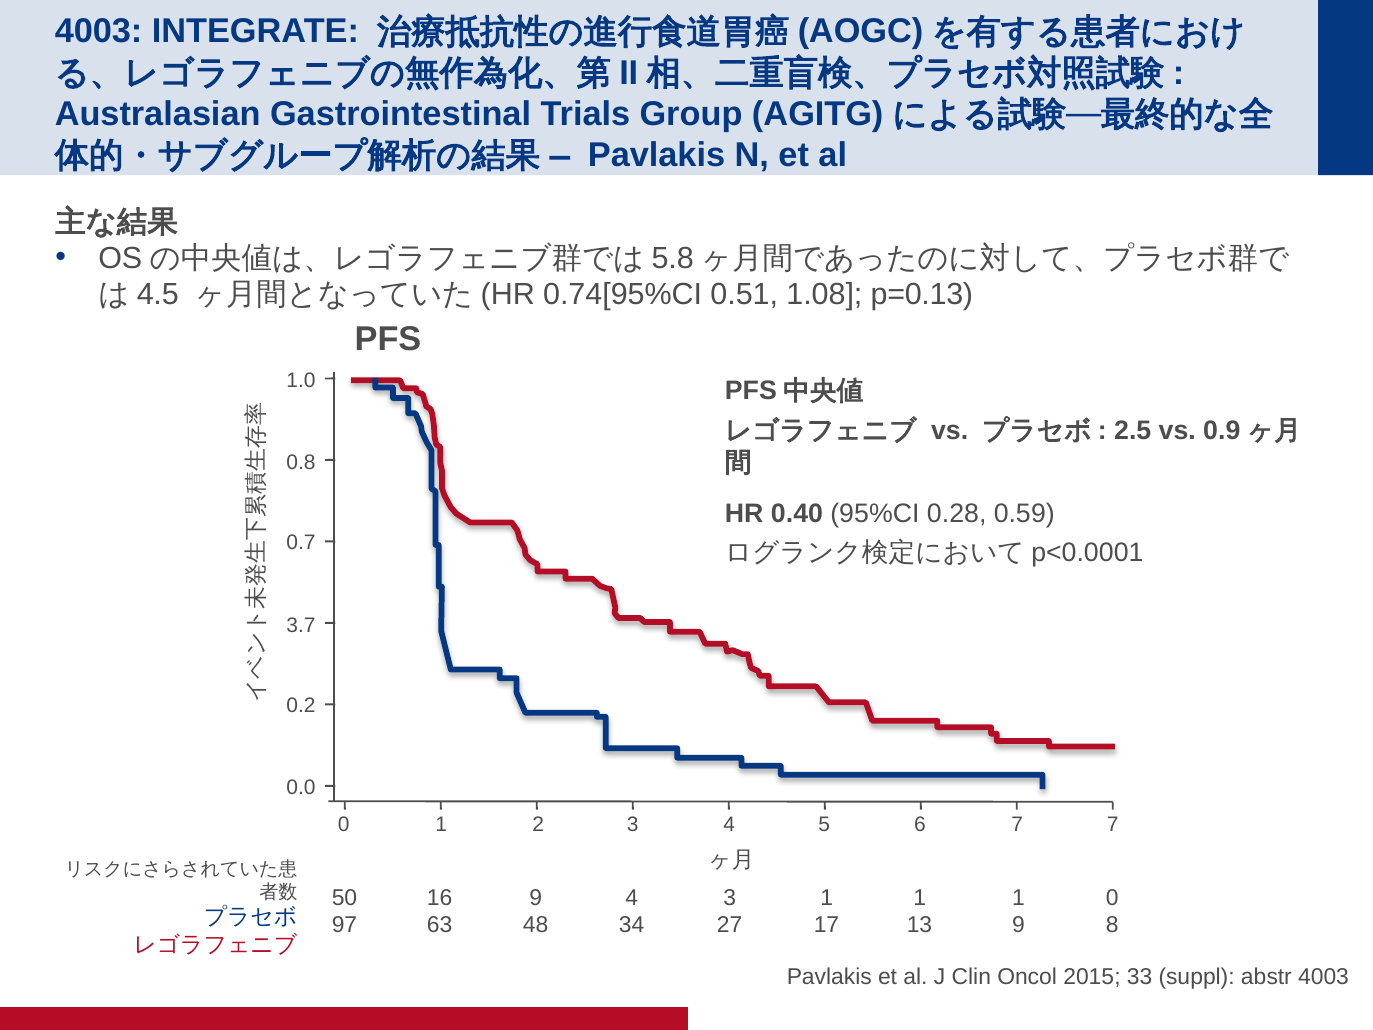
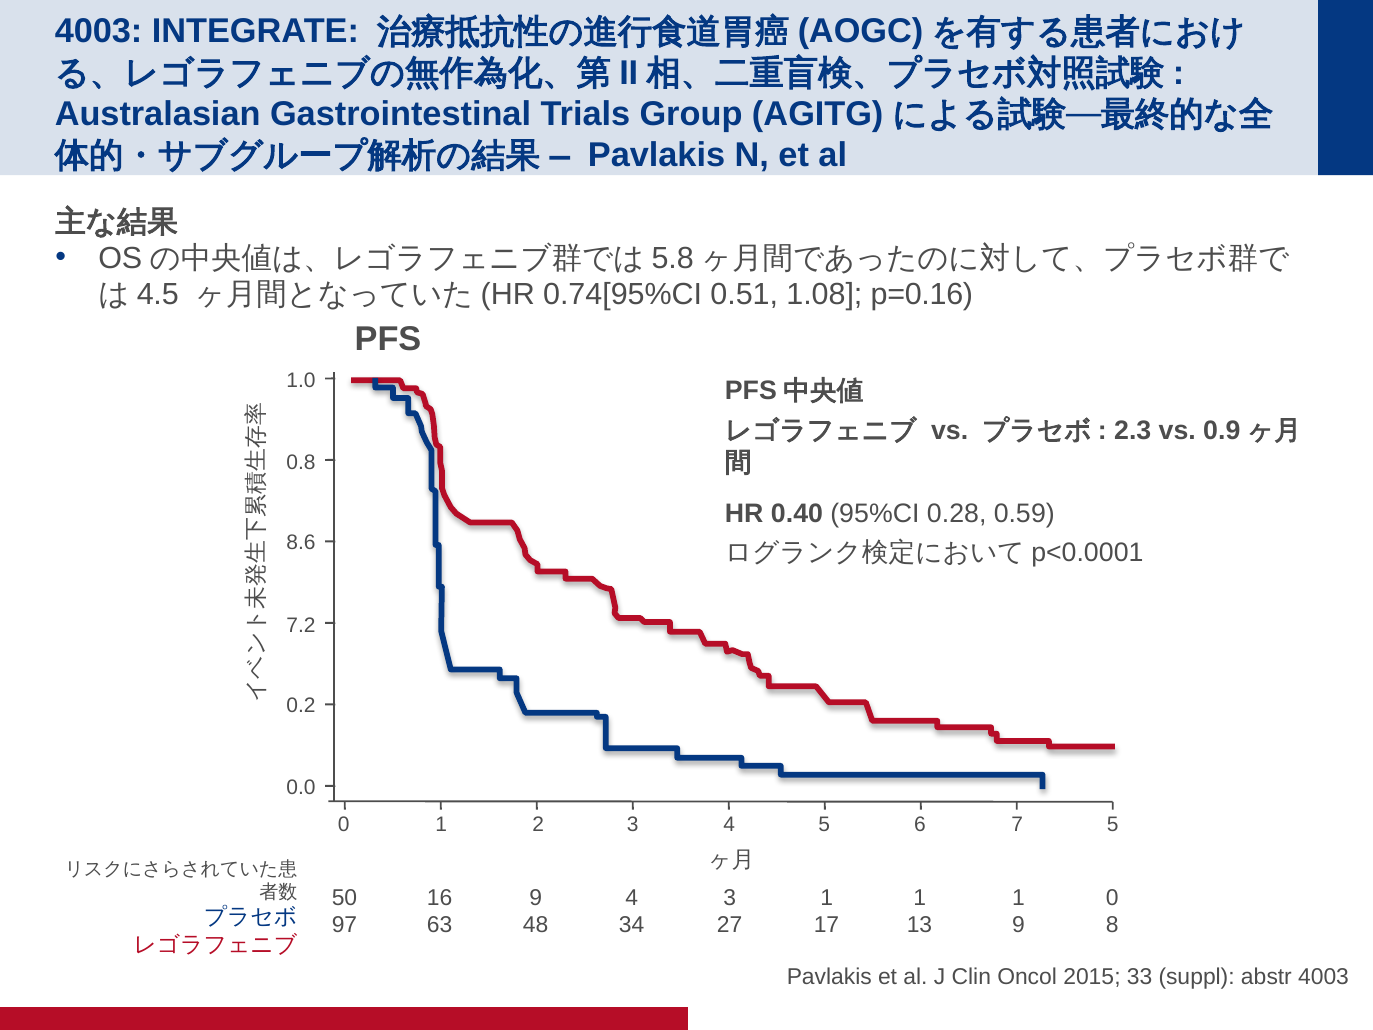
p=0.13: p=0.13 -> p=0.16 (922, 295)
2.5: 2.5 -> 2.3 (1133, 430)
0.7: 0.7 -> 8.6 (301, 543)
3.7: 3.7 -> 7.2 (301, 625)
7 7: 7 -> 5 (1113, 824)
